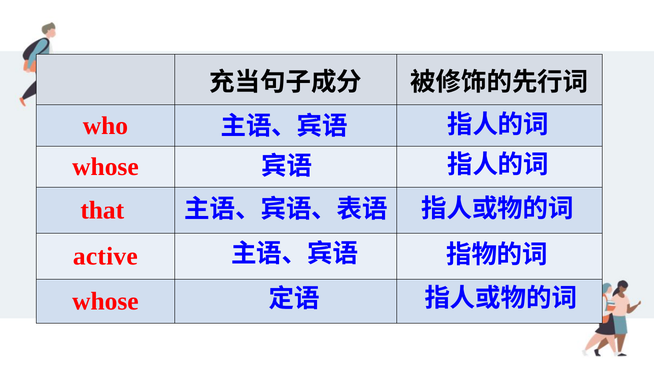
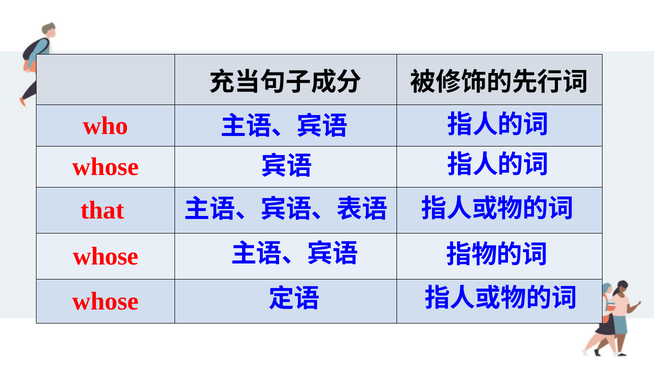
active: active -> whose (106, 256)
